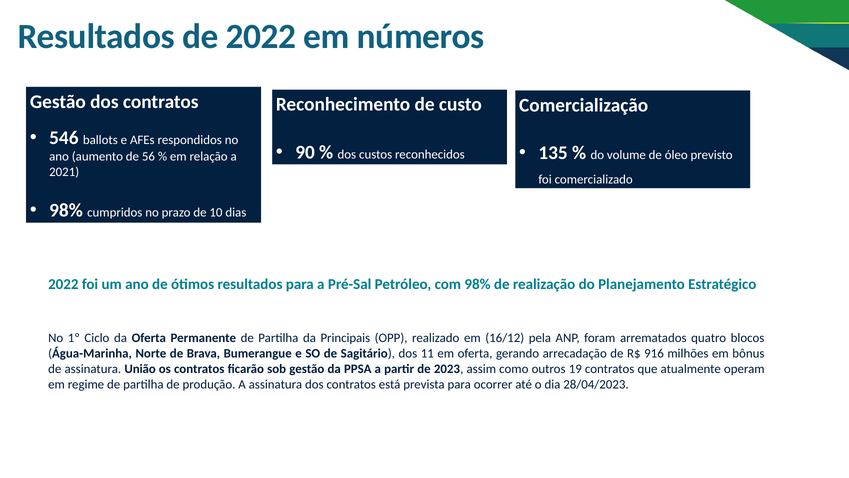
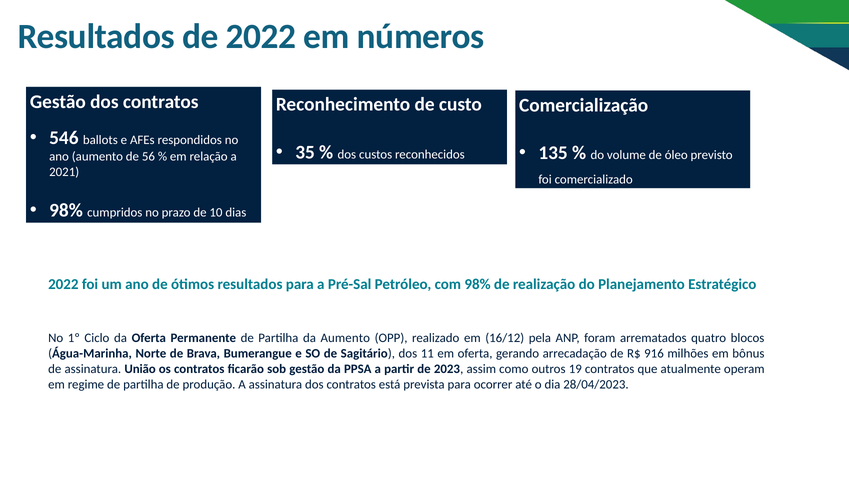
90: 90 -> 35 (305, 152)
da Principais: Principais -> Aumento (345, 338)
